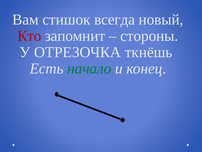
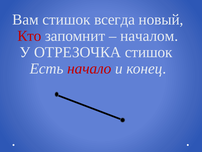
стороны: стороны -> началом (149, 36)
ОТРЕЗОЧКА ткнёшь: ткнёшь -> стишок (149, 52)
начало colour: green -> red (89, 68)
